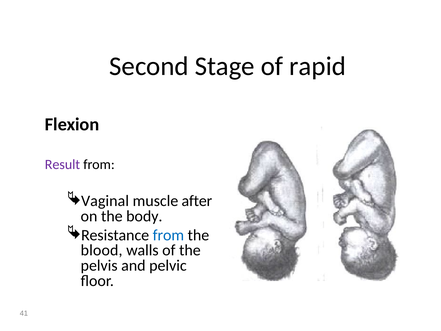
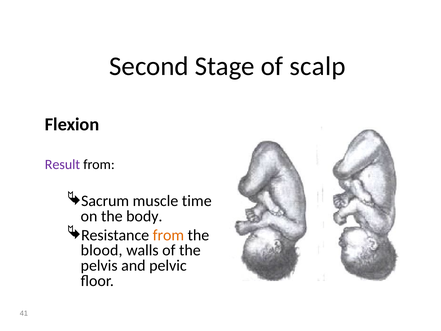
rapid: rapid -> scalp (318, 66)
Vaginal: Vaginal -> Sacrum (105, 201)
after: after -> time (197, 201)
from colour: blue -> orange (168, 235)
